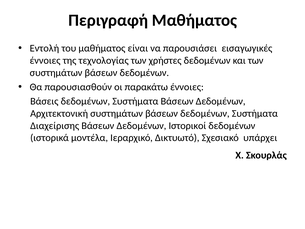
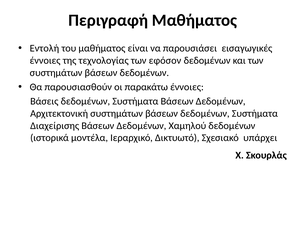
χρήστες: χρήστες -> εφόσον (165, 60)
Ιστορικοί: Ιστορικοί -> Χαμηλού (187, 126)
